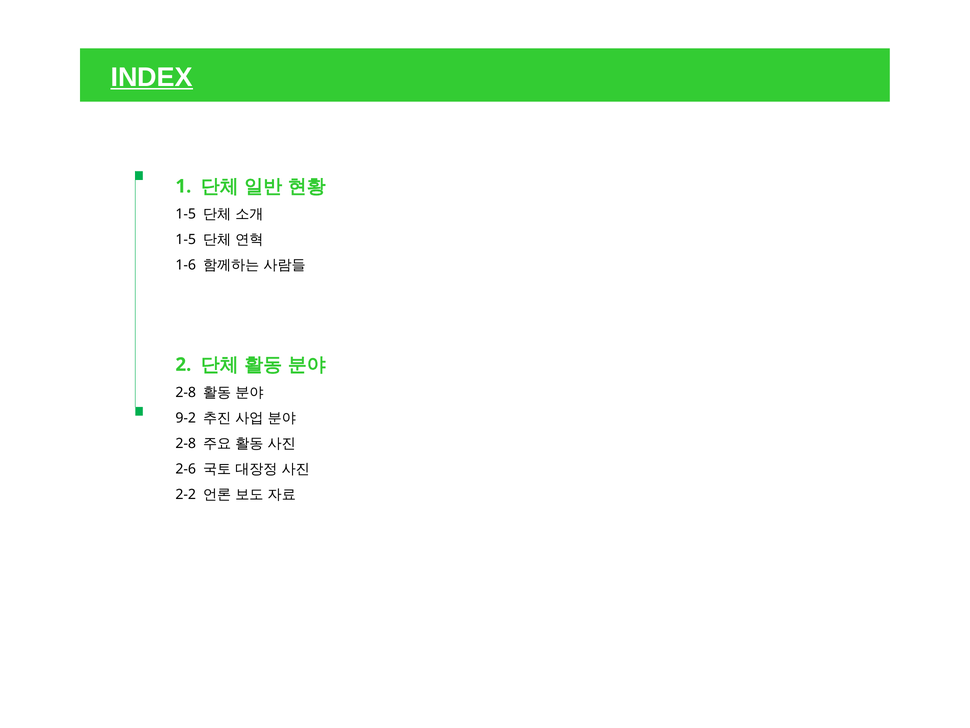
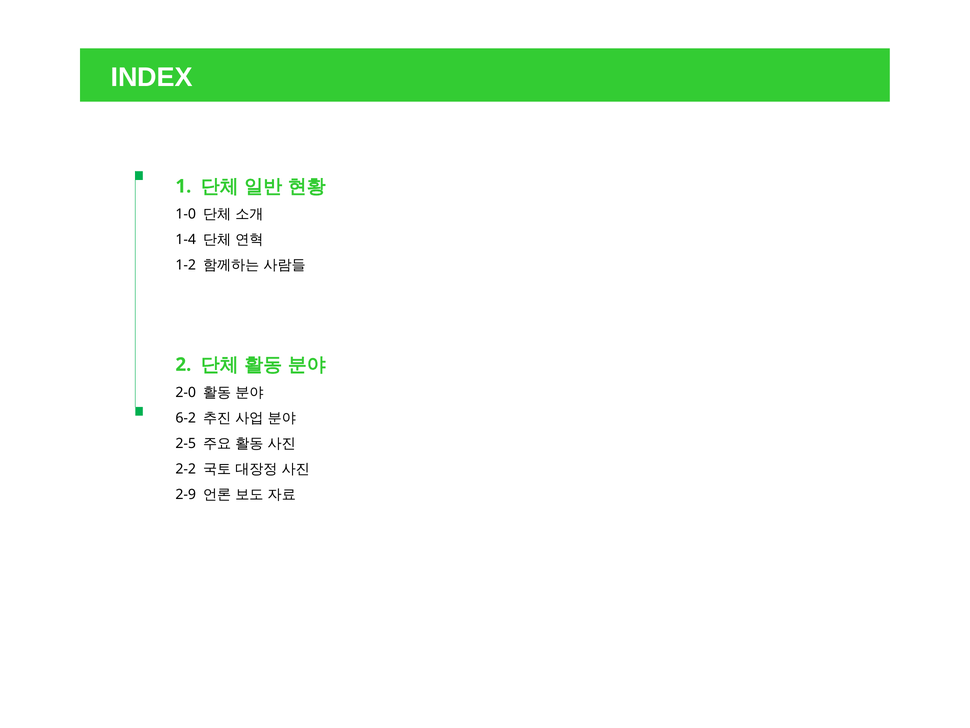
INDEX underline: present -> none (152, 77)
1-5: 1-5 -> 1-0 (186, 214)
1-5: 1-5 -> 1-4 (186, 240)
1-6: 1-6 -> 1-2 (186, 265)
2-8: 2-8 -> 2-0 (186, 392)
9-2: 9-2 -> 6-2 (186, 418)
2-8: 2-8 -> 2-5 (186, 443)
2-6: 2-6 -> 2-2 (186, 469)
2-2: 2-2 -> 2-9 (186, 494)
